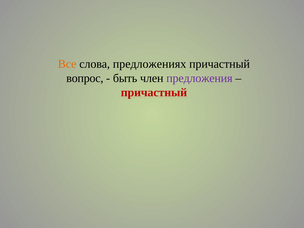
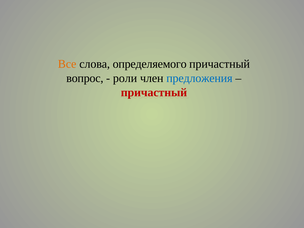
предложениях: предложениях -> определяемого (150, 64)
быть: быть -> роли (125, 78)
предложения colour: purple -> blue (199, 78)
